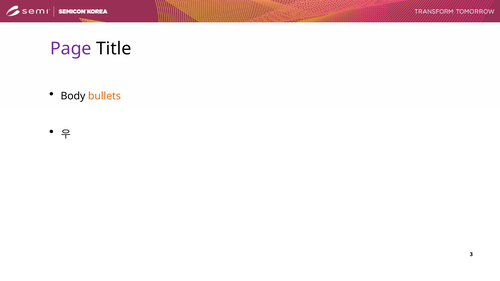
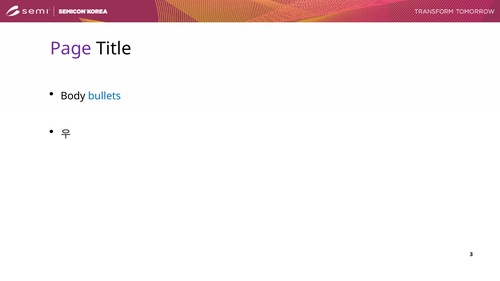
bullets colour: orange -> blue (104, 96)
